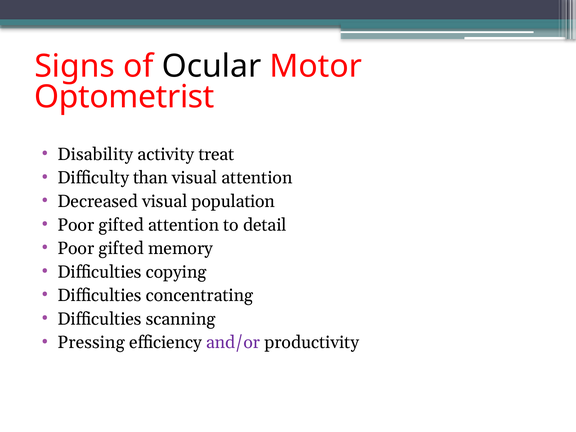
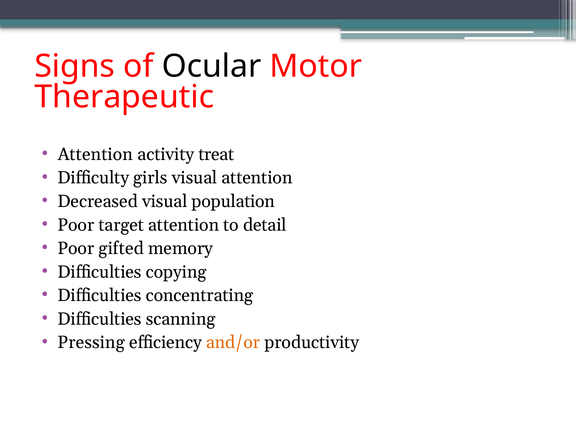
Optometrist: Optometrist -> Therapeutic (124, 97)
Disability: Disability -> Attention (95, 154)
than: than -> girls (150, 178)
gifted: gifted -> target (121, 225)
and/or colour: purple -> orange (233, 342)
